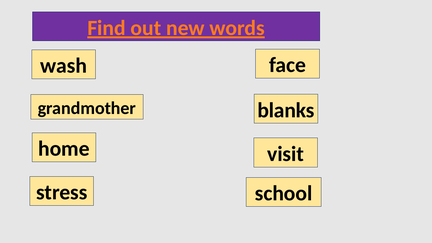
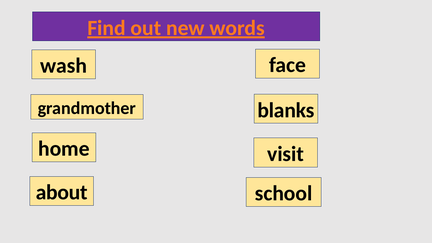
stress: stress -> about (62, 193)
